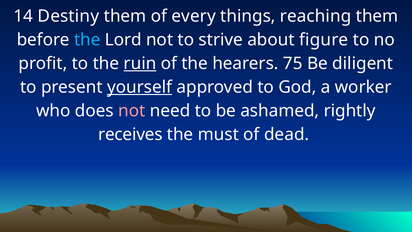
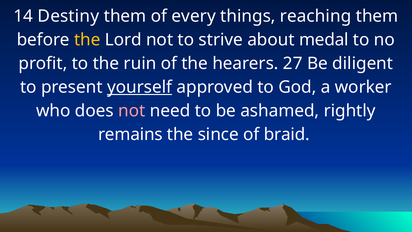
the colour: light blue -> yellow (87, 40)
figure: figure -> medal (324, 40)
ruin underline: present -> none (140, 63)
75: 75 -> 27 (293, 63)
receives: receives -> remains (130, 134)
must: must -> since (218, 134)
dead: dead -> braid (287, 134)
